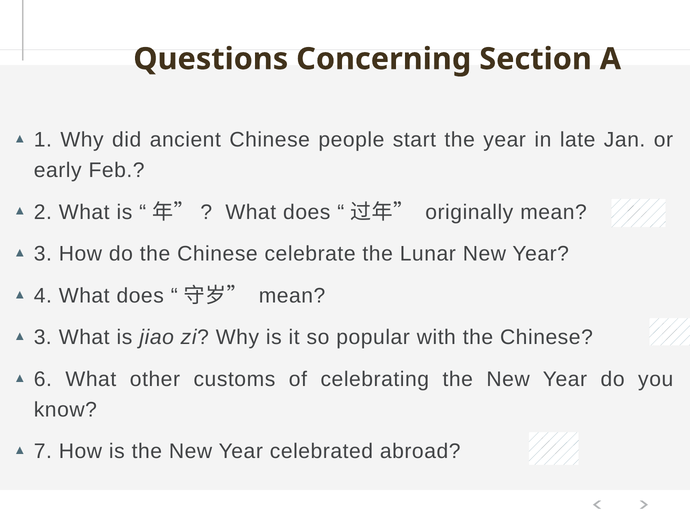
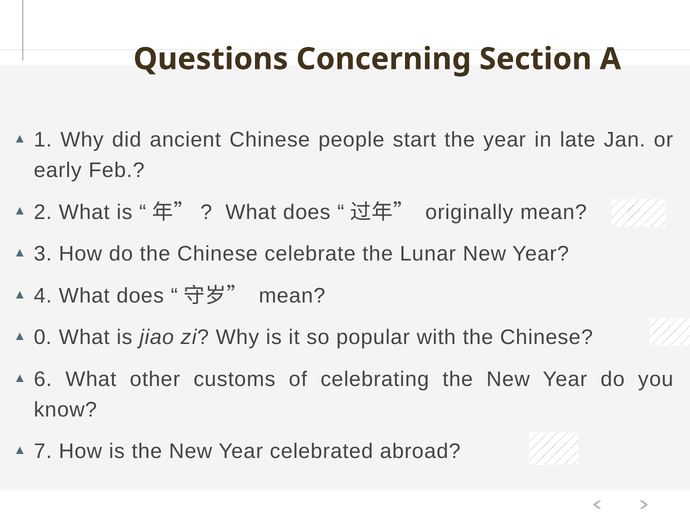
3: 3 -> 0 (43, 338)
